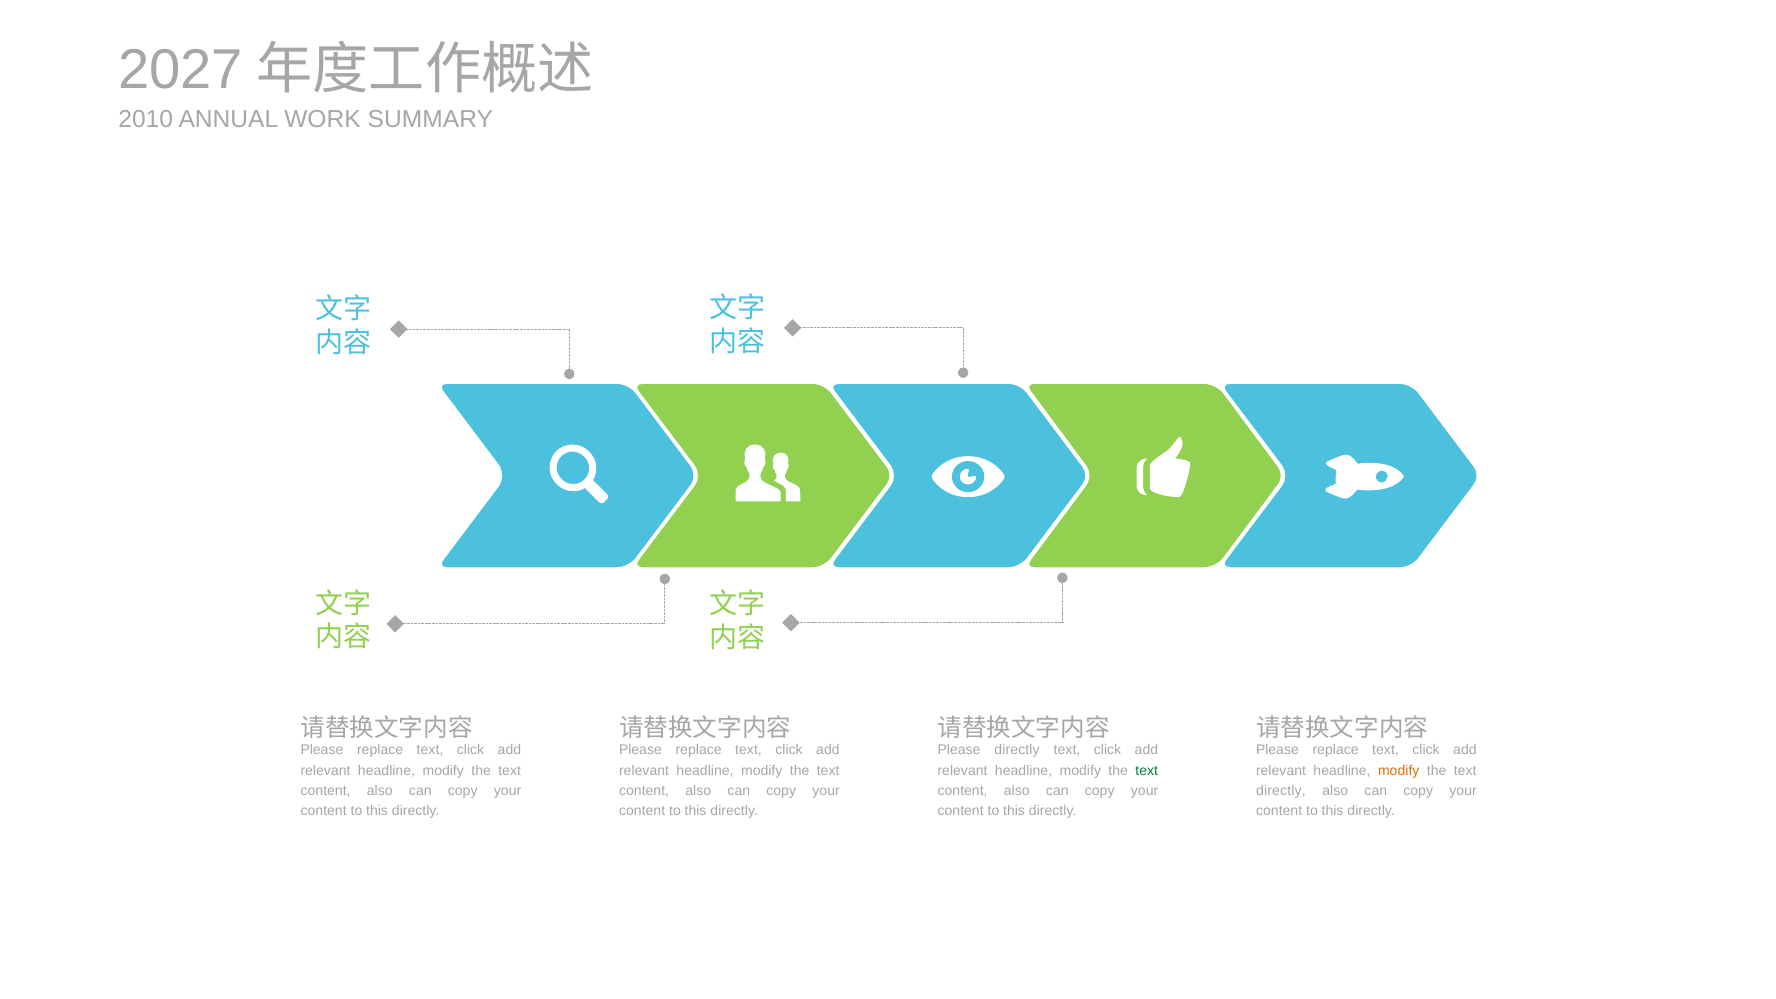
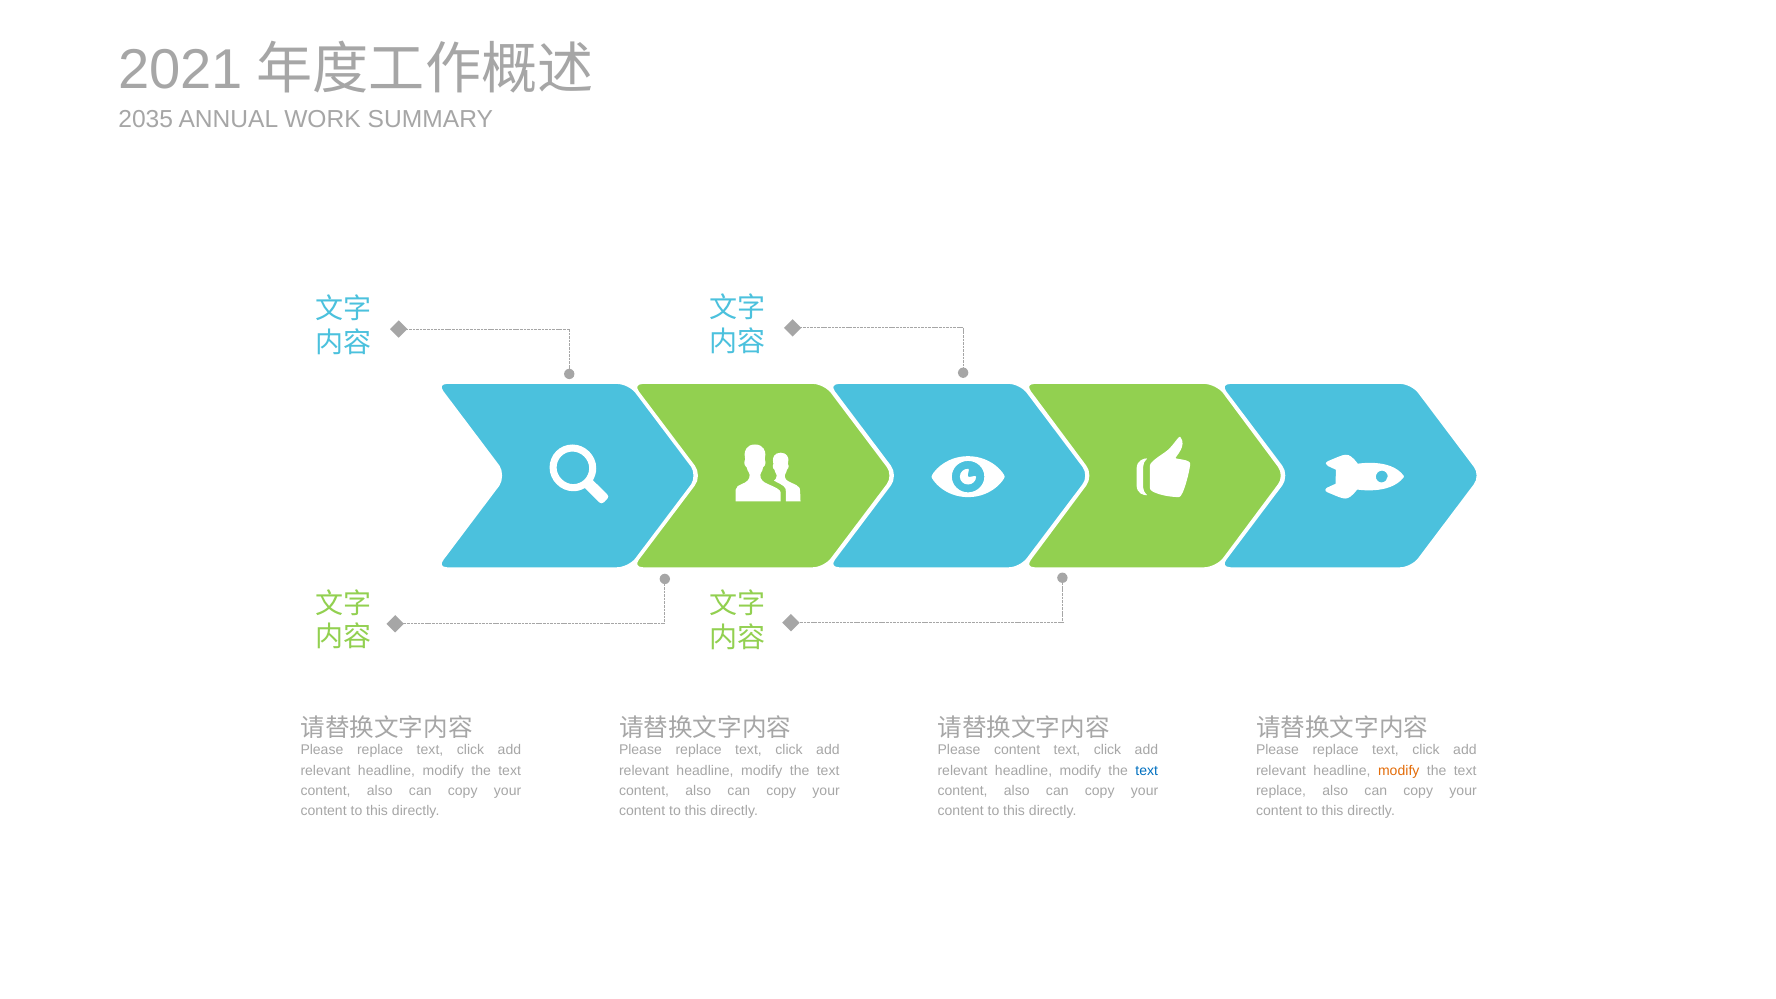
2027: 2027 -> 2021 (181, 70)
2010: 2010 -> 2035 (146, 119)
Please directly: directly -> content (1017, 750)
text colour: green -> blue (1147, 770)
directly: directly -> replace (1281, 791)
